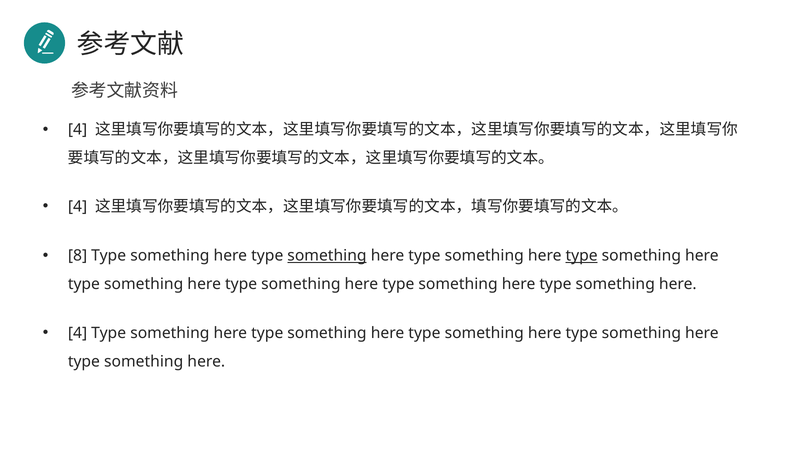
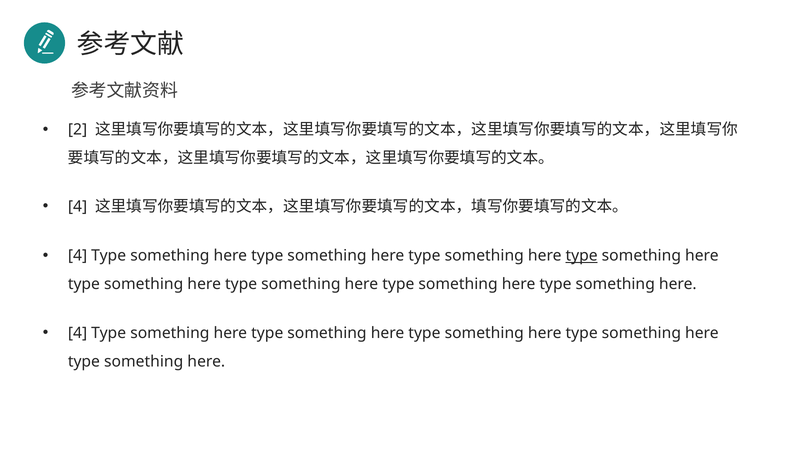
4: 4 -> 2 (78, 130)
8: 8 -> 4 (78, 256)
something underline: present -> none (327, 256)
